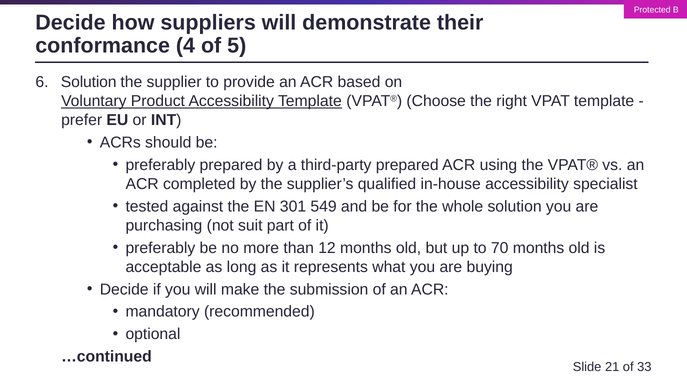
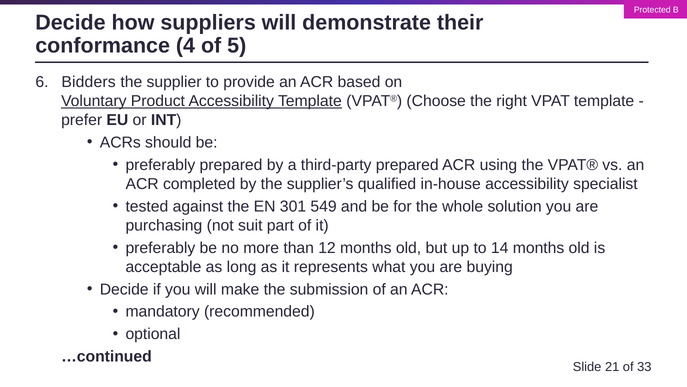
Solution: Solution -> Bidders (89, 82)
70: 70 -> 14 (500, 248)
